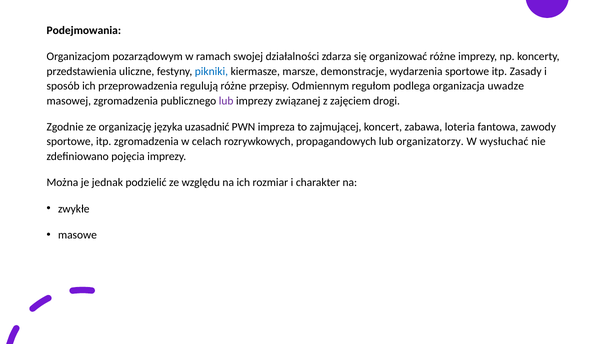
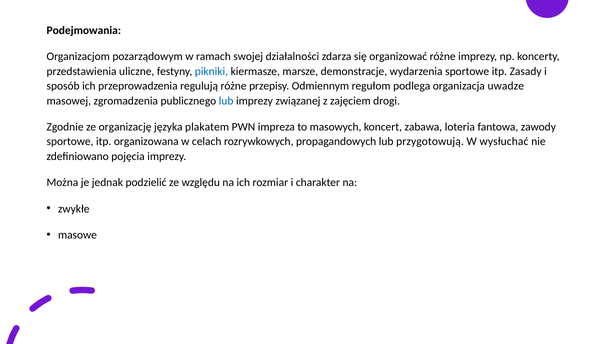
lub colour: purple -> blue (226, 101)
uzasadnić: uzasadnić -> plakatem (207, 127)
zajmującej: zajmującej -> masowych (336, 127)
itp zgromadzenia: zgromadzenia -> organizowana (146, 142)
organizatorzy: organizatorzy -> przygotowują (430, 142)
